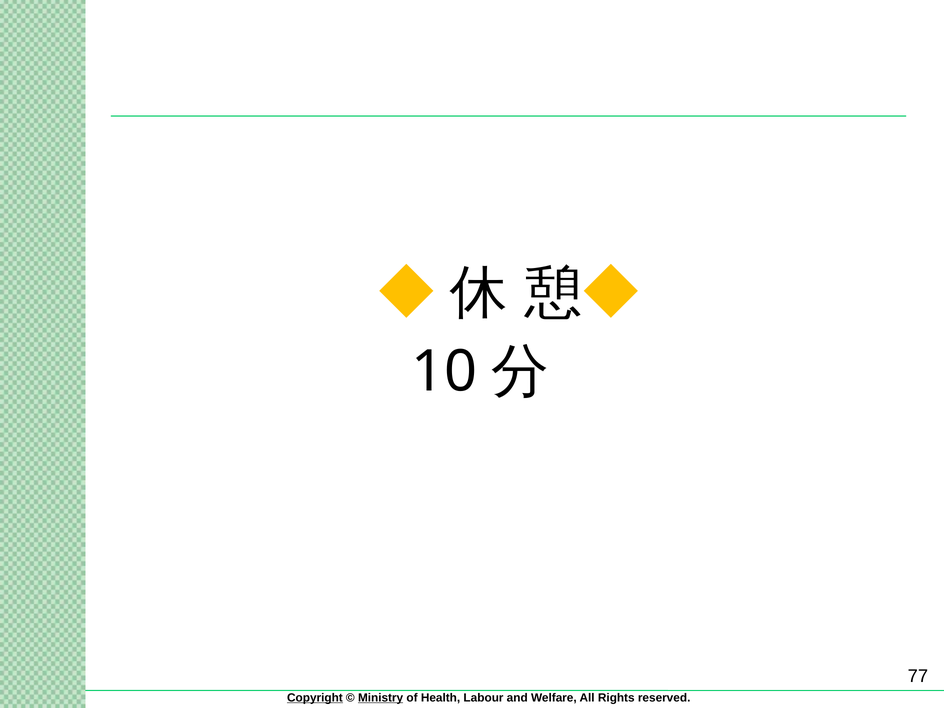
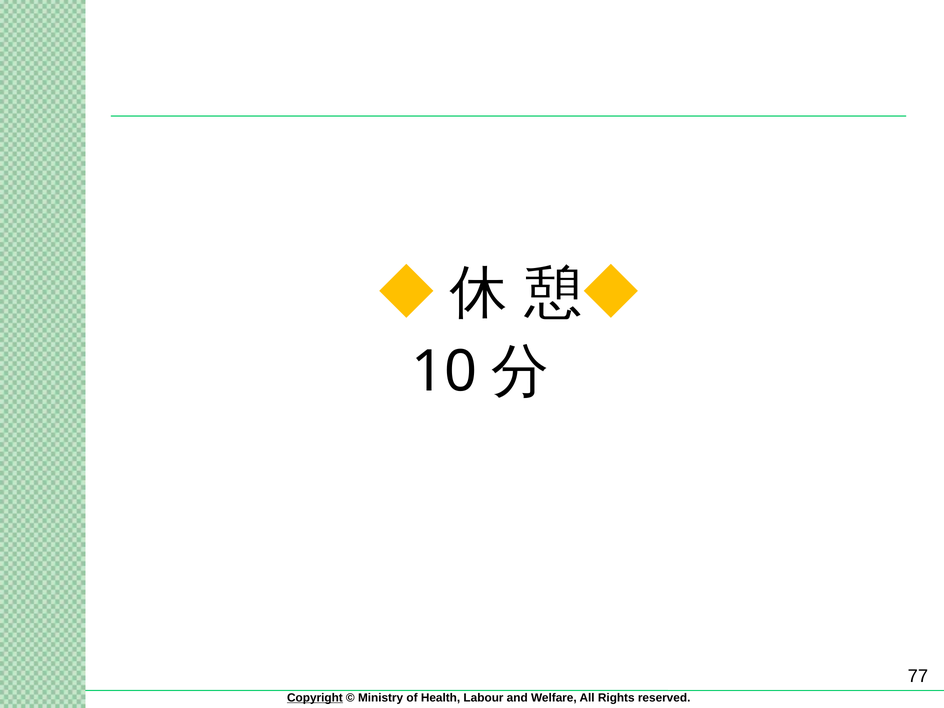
Ministry underline: present -> none (381, 698)
